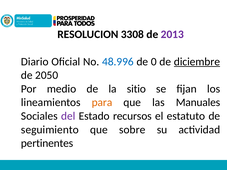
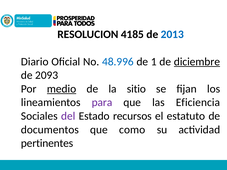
3308: 3308 -> 4185 (132, 34)
2013 colour: purple -> blue (172, 34)
0: 0 -> 1 (154, 62)
2050: 2050 -> 2093 (47, 75)
medio underline: none -> present (62, 89)
para colour: orange -> purple (102, 103)
Manuales: Manuales -> Eficiencia (198, 103)
seguimiento: seguimiento -> documentos (50, 130)
sobre: sobre -> como (132, 130)
